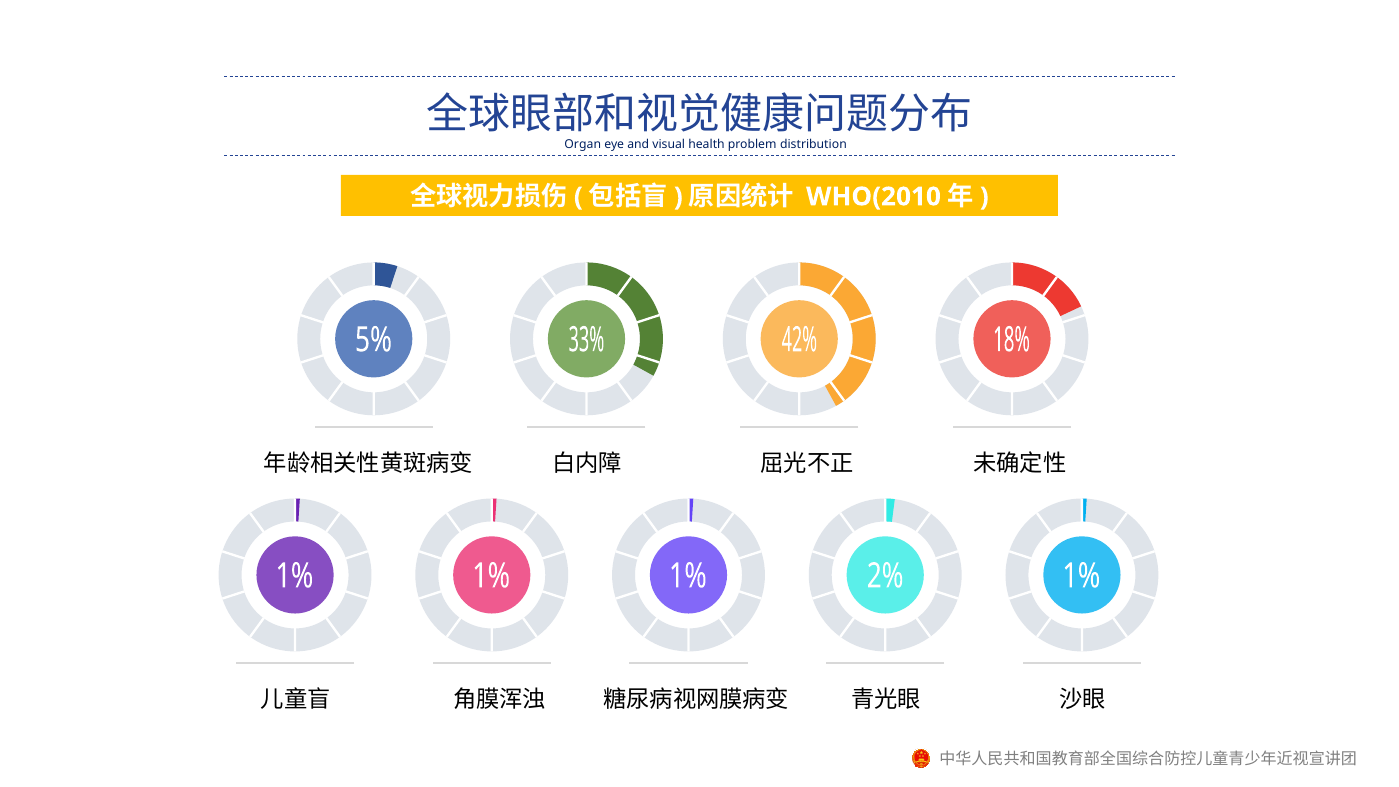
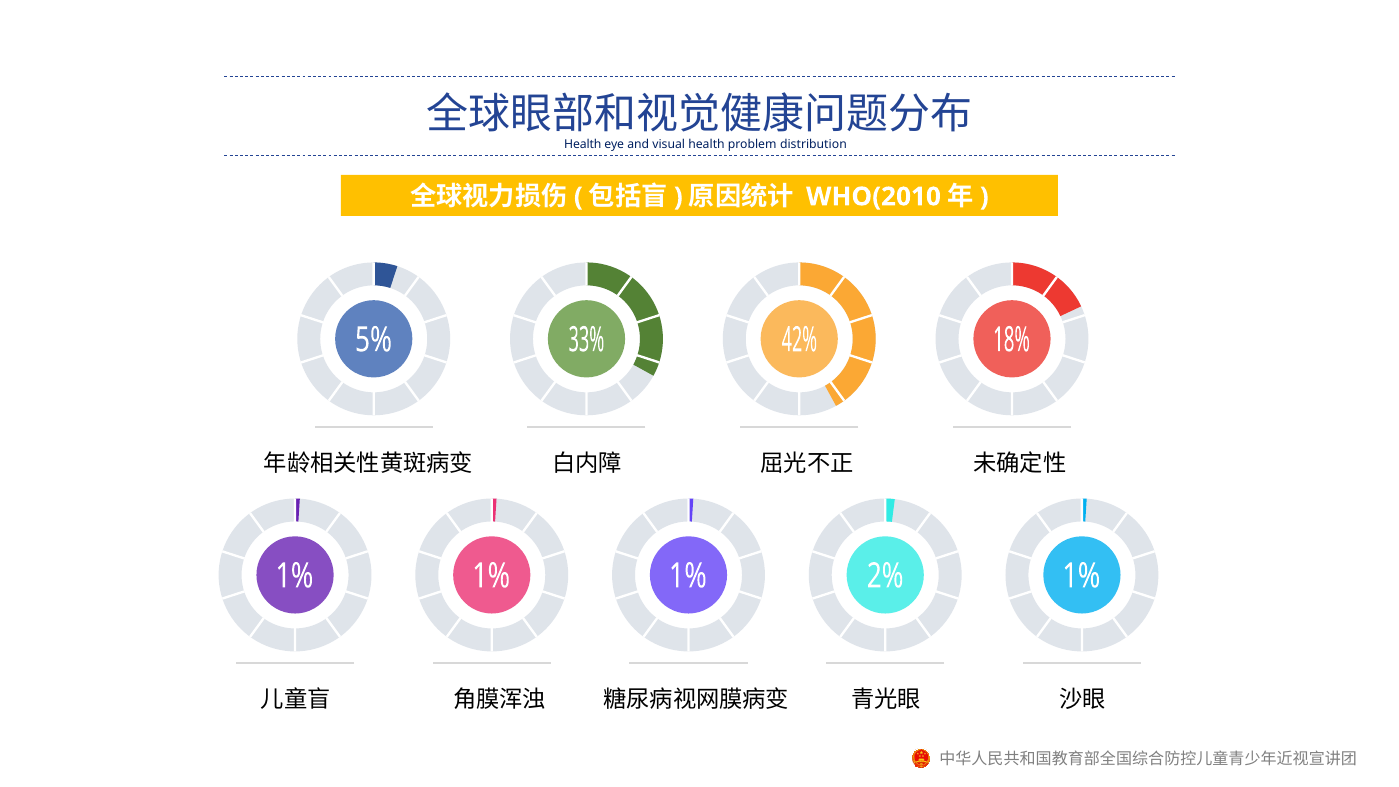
Organ: Organ -> Health (583, 145)
